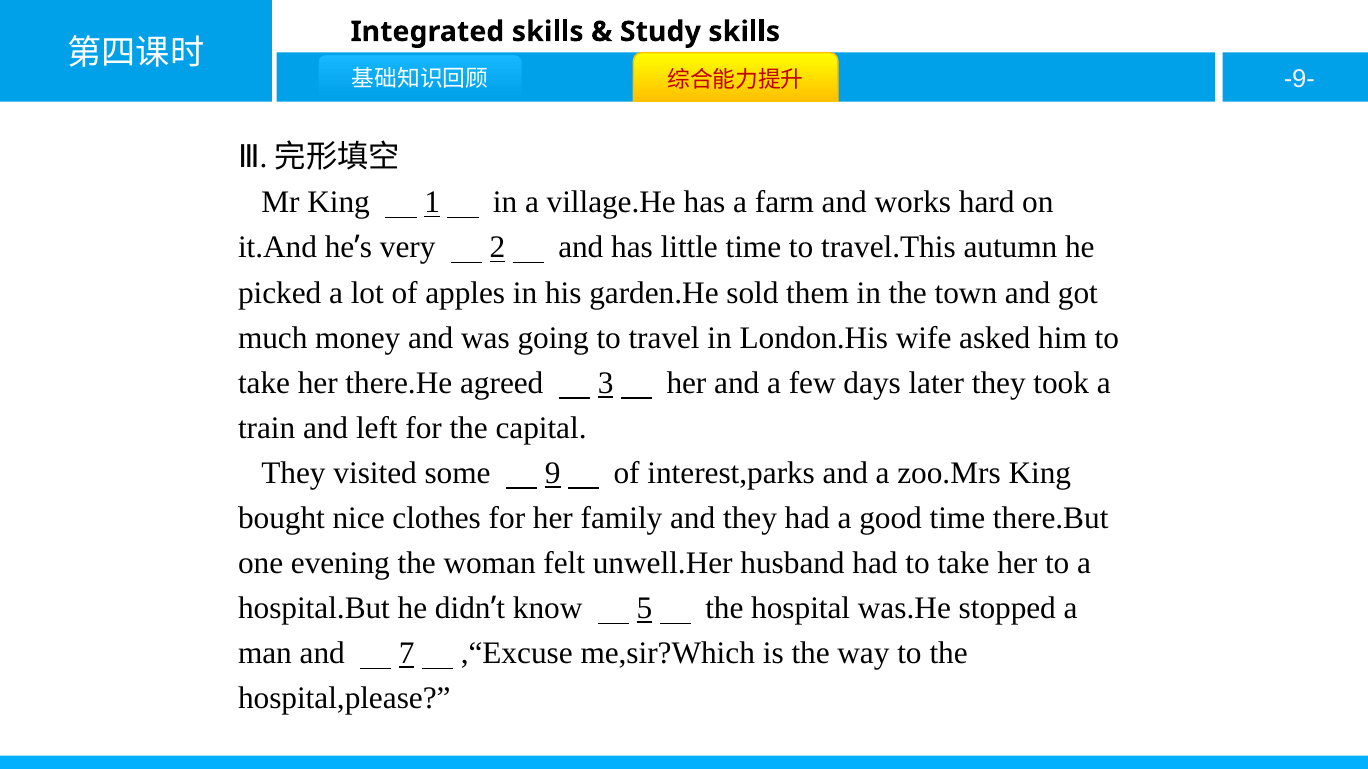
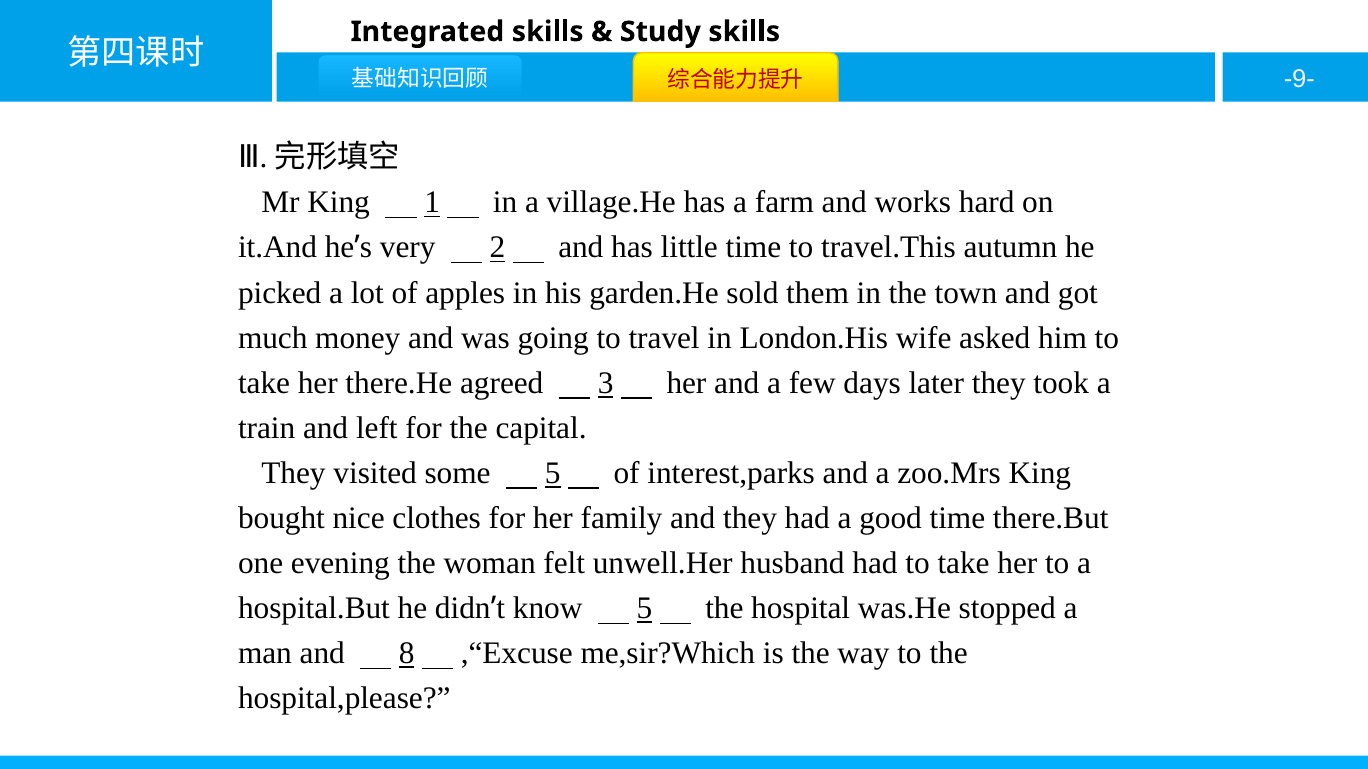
some 9: 9 -> 5 (553, 473)
7: 7 -> 8 (407, 654)
